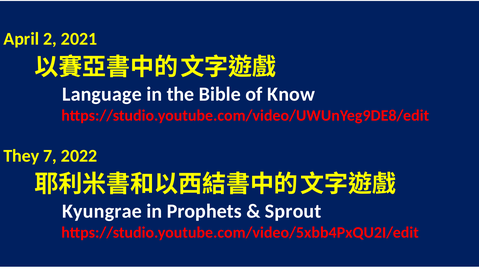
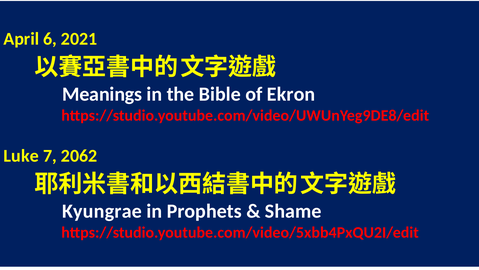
2: 2 -> 6 (50, 39)
Language: Language -> Meanings (102, 94)
Know: Know -> Ekron (291, 94)
They: They -> Luke (21, 155)
2022: 2022 -> 2062 (79, 155)
Sprout: Sprout -> Shame (293, 211)
